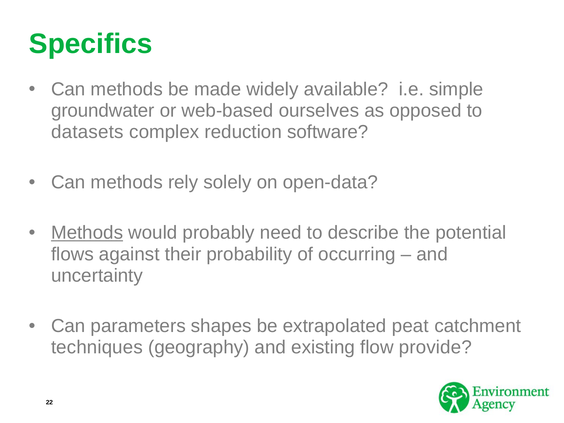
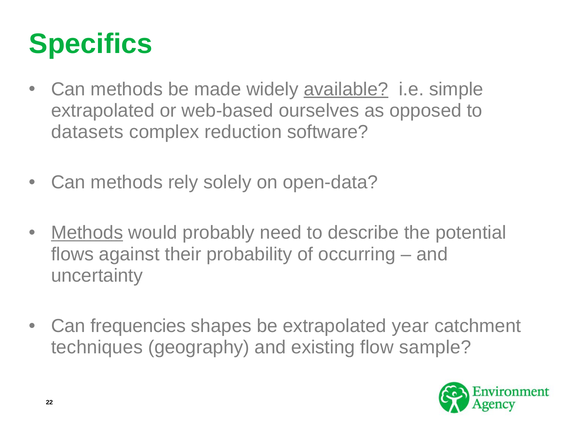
available underline: none -> present (346, 89)
groundwater: groundwater -> extrapolated (103, 111)
parameters: parameters -> frequencies (138, 326)
peat: peat -> year (410, 326)
provide: provide -> sample (435, 347)
